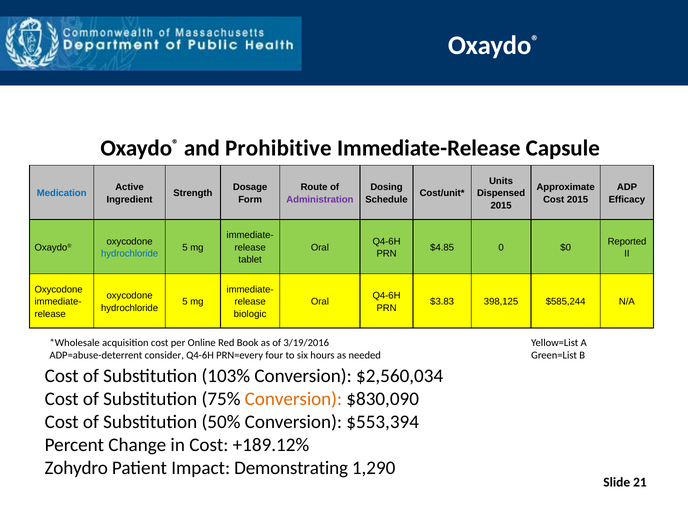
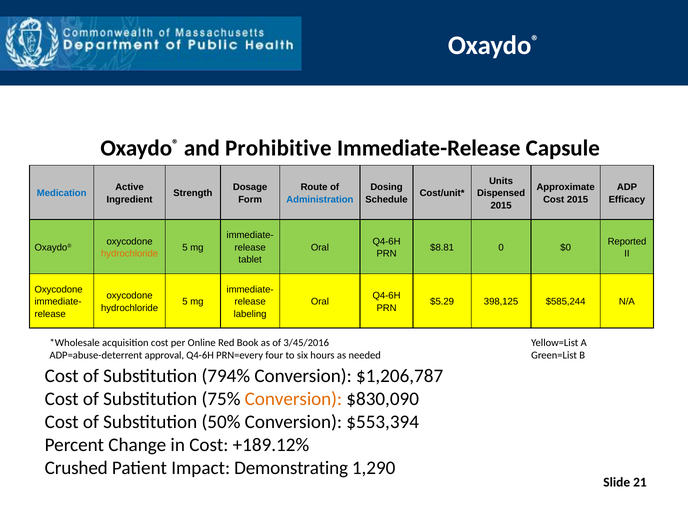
Administration colour: purple -> blue (320, 199)
$4.85: $4.85 -> $8.81 (442, 248)
hydrochloride colour: blue -> orange (130, 254)
$3.83: $3.83 -> $5.29 (442, 302)
biologic: biologic -> labeling (250, 314)
3/19/2016: 3/19/2016 -> 3/45/2016 (306, 343)
consider: consider -> approval (164, 355)
103%: 103% -> 794% (226, 376)
$2,560,034: $2,560,034 -> $1,206,787 (400, 376)
Zohydro: Zohydro -> Crushed (76, 468)
